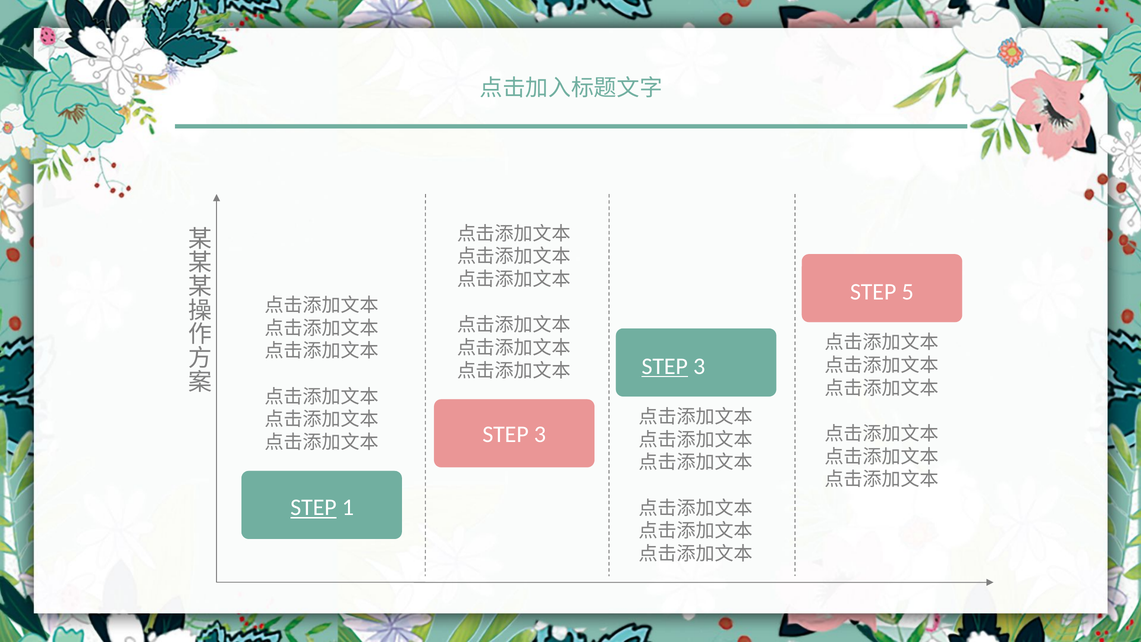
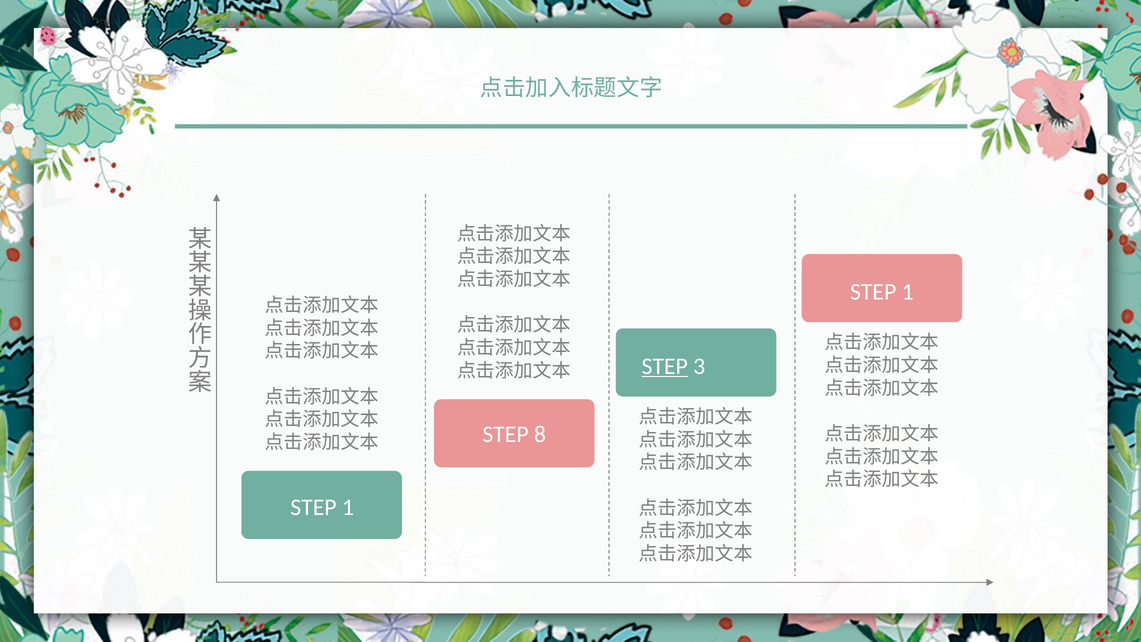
5: 5 -> 1 (908, 292)
3: 3 -> 8 (540, 434)
STEP underline: present -> none (313, 508)
